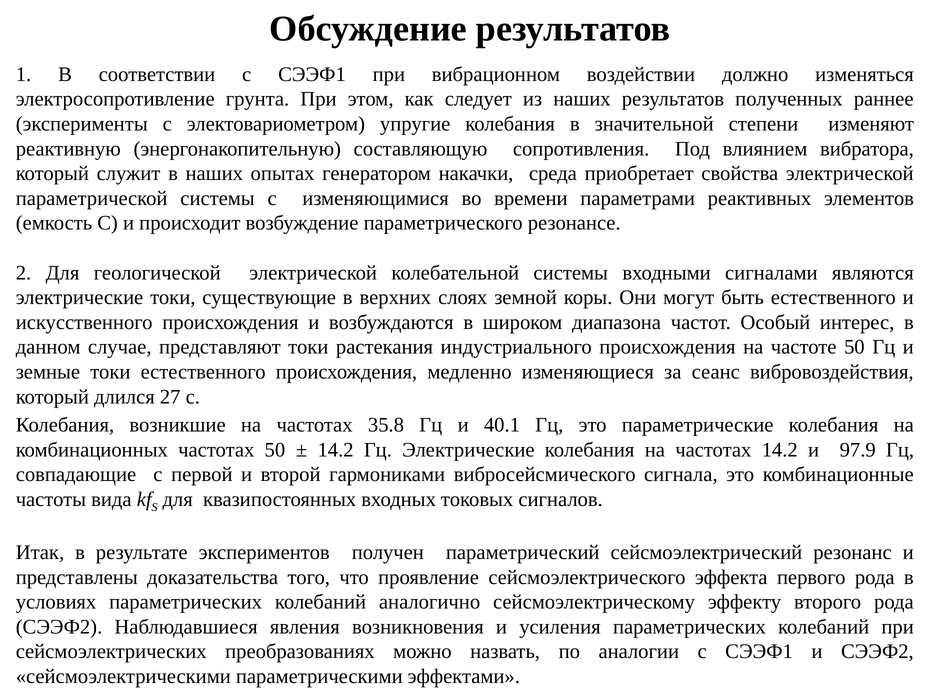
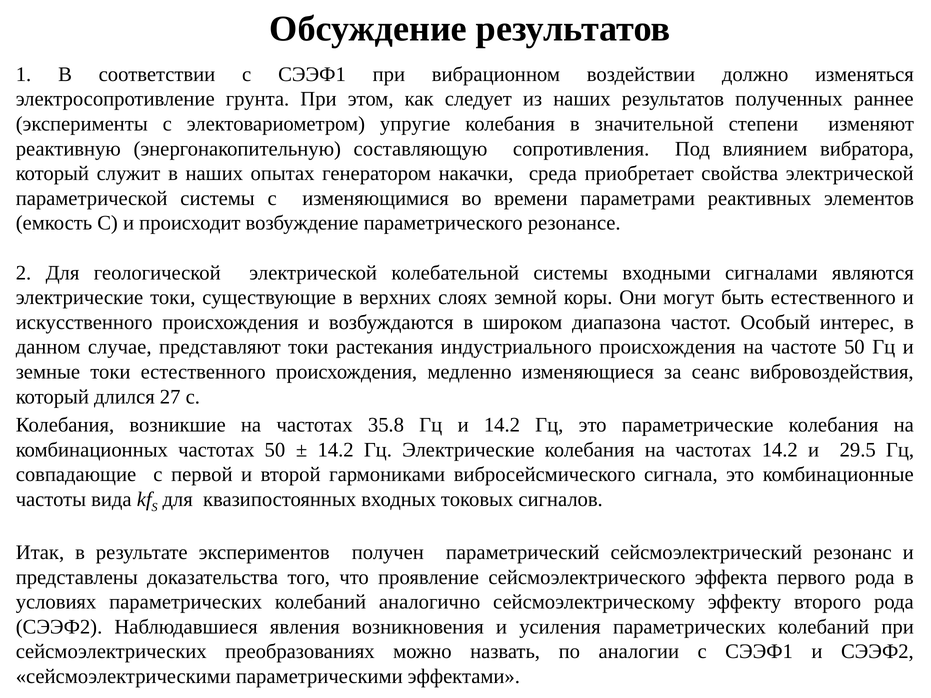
и 40.1: 40.1 -> 14.2 (502, 425)
97.9: 97.9 -> 29.5 (858, 450)
